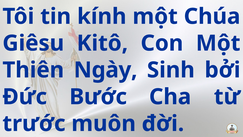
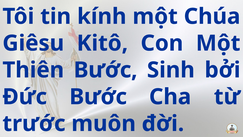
Thiên Ngày: Ngày -> Bước (106, 70)
